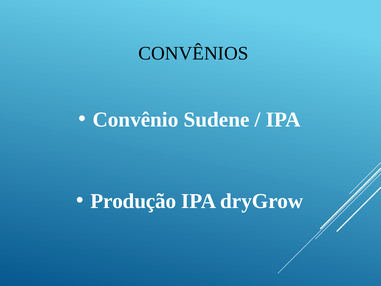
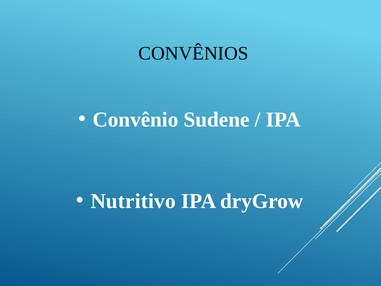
Produção: Produção -> Nutritivo (133, 201)
